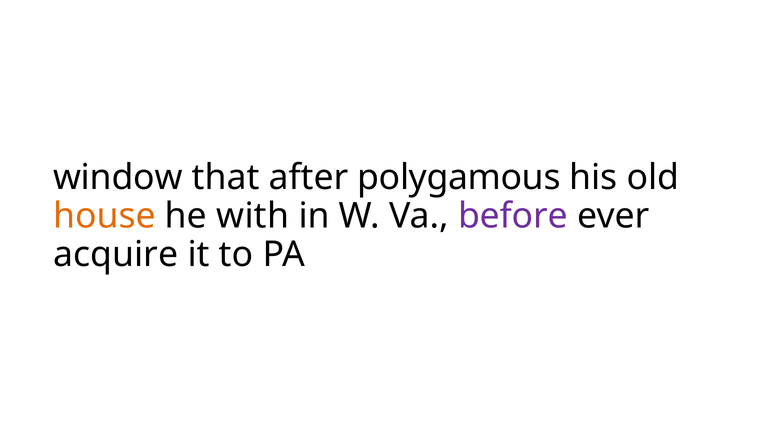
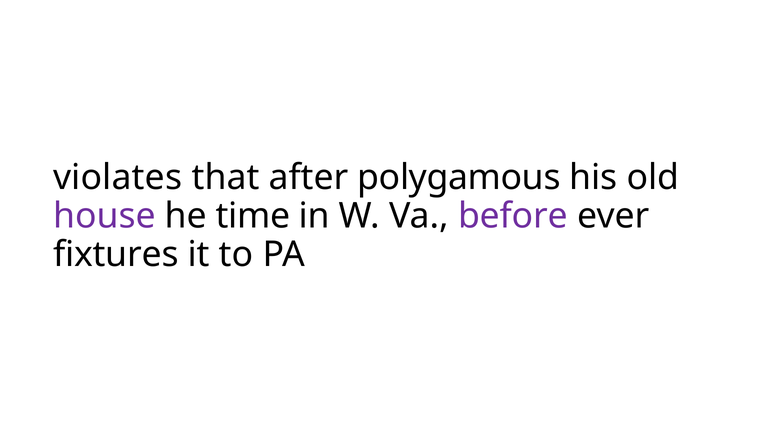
window: window -> violates (118, 178)
house colour: orange -> purple (104, 216)
with: with -> time (253, 216)
acquire: acquire -> fixtures (116, 255)
